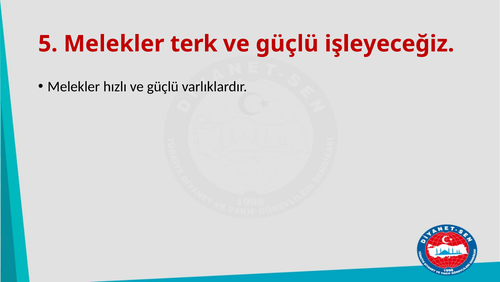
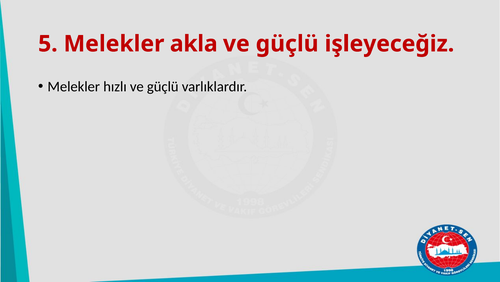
terk: terk -> akla (194, 44)
